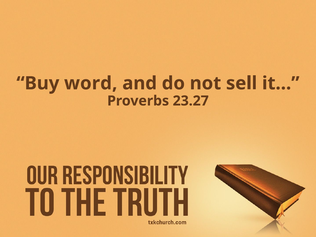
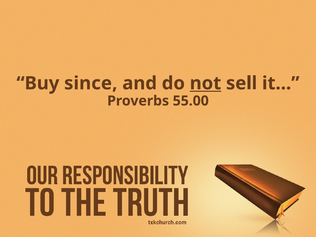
word: word -> since (91, 83)
not underline: none -> present (205, 83)
23.27: 23.27 -> 55.00 (191, 101)
